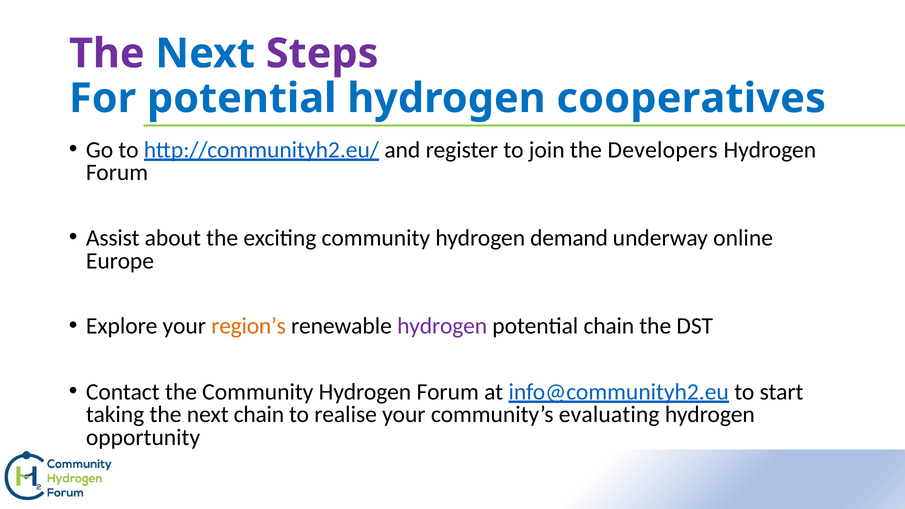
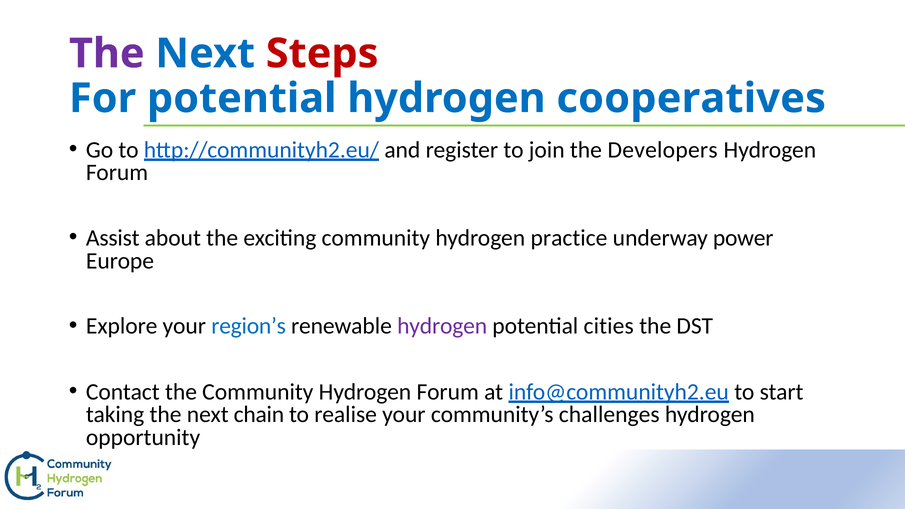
Steps colour: purple -> red (322, 54)
demand: demand -> practice (569, 238)
online: online -> power (743, 238)
region’s colour: orange -> blue (249, 326)
potential chain: chain -> cities (609, 326)
evaluating: evaluating -> challenges (609, 415)
